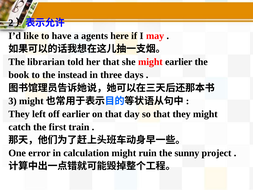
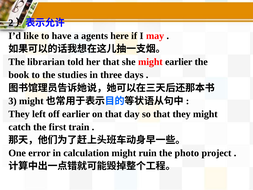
instead: instead -> studies (72, 75)
sunny: sunny -> photo (187, 153)
